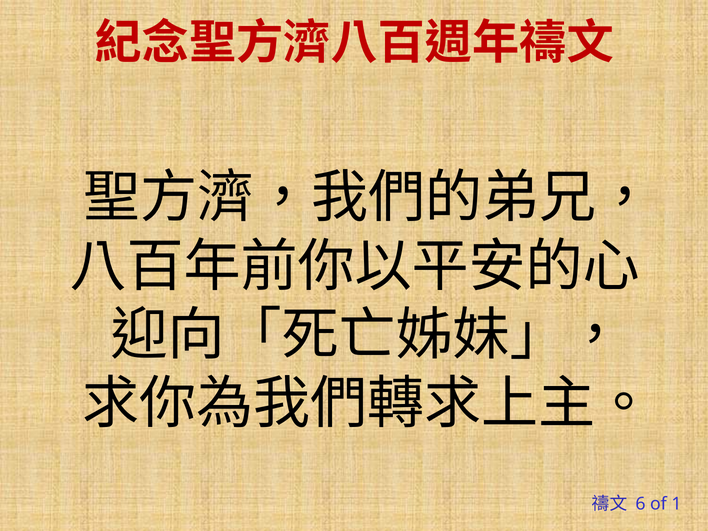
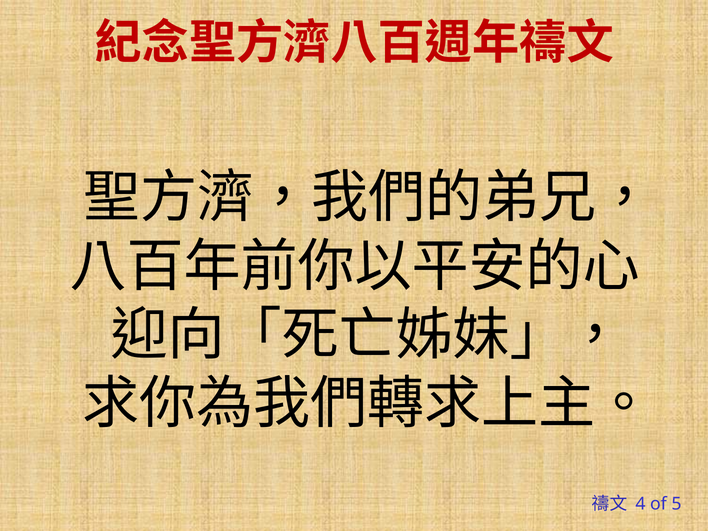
6: 6 -> 4 (640, 504)
1: 1 -> 5 (677, 504)
